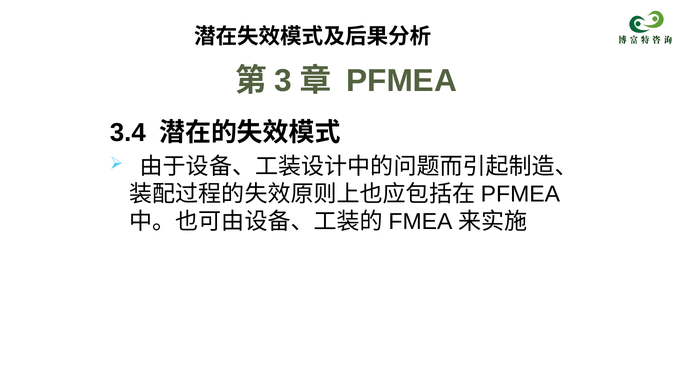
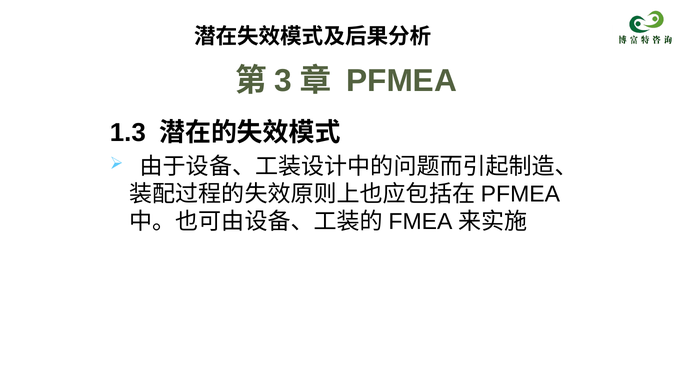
3.4: 3.4 -> 1.3 (128, 133)
